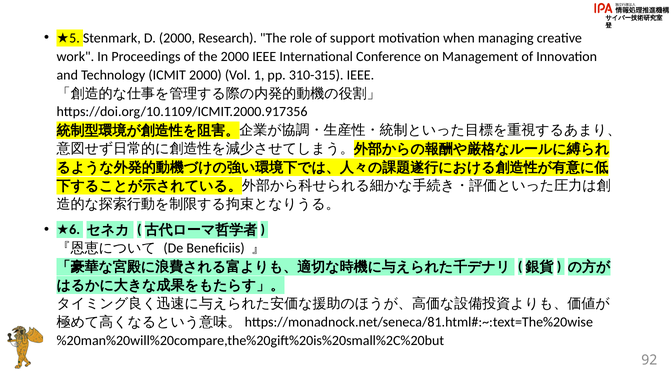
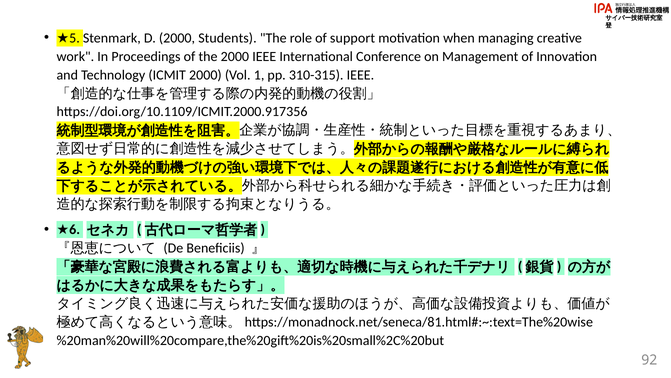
Research: Research -> Students (227, 38)
